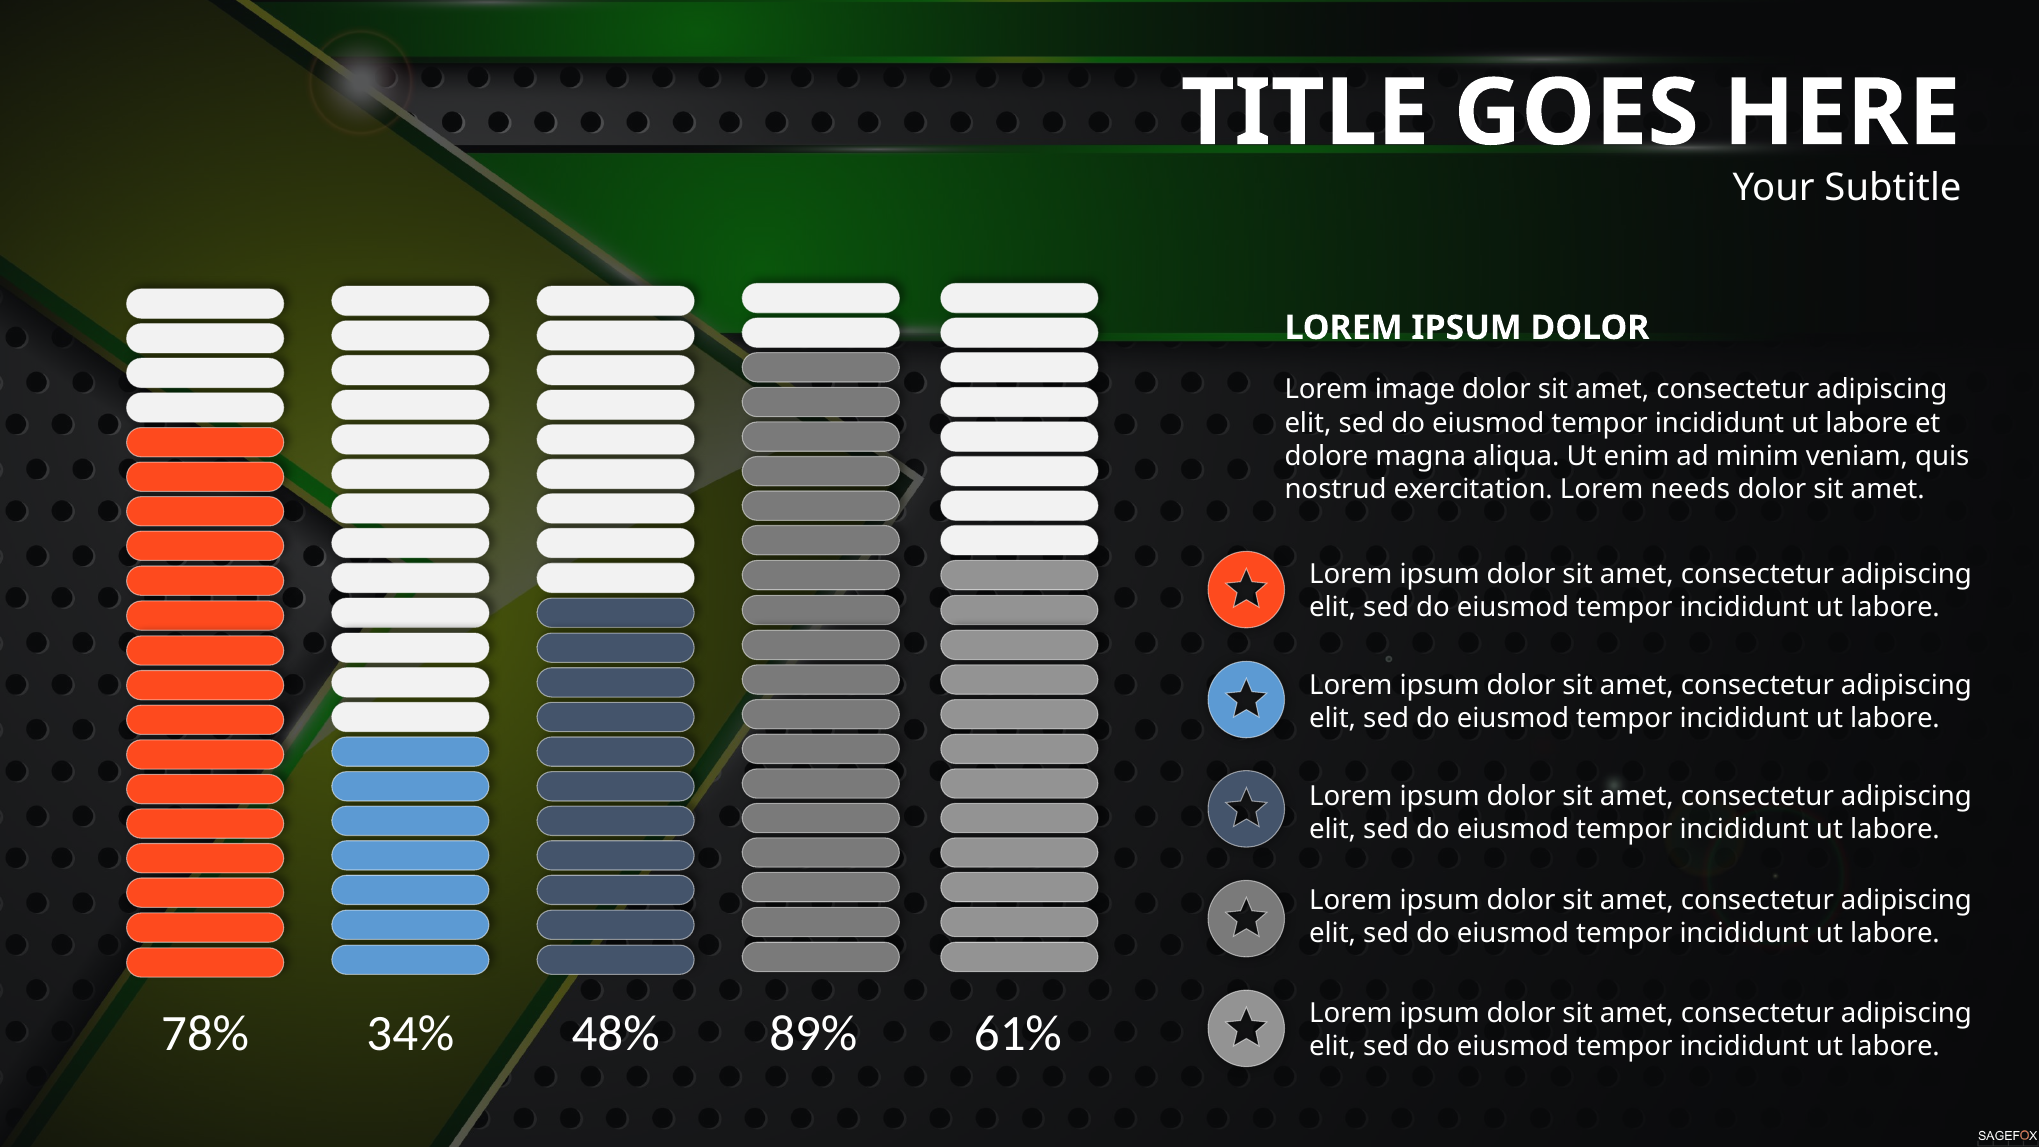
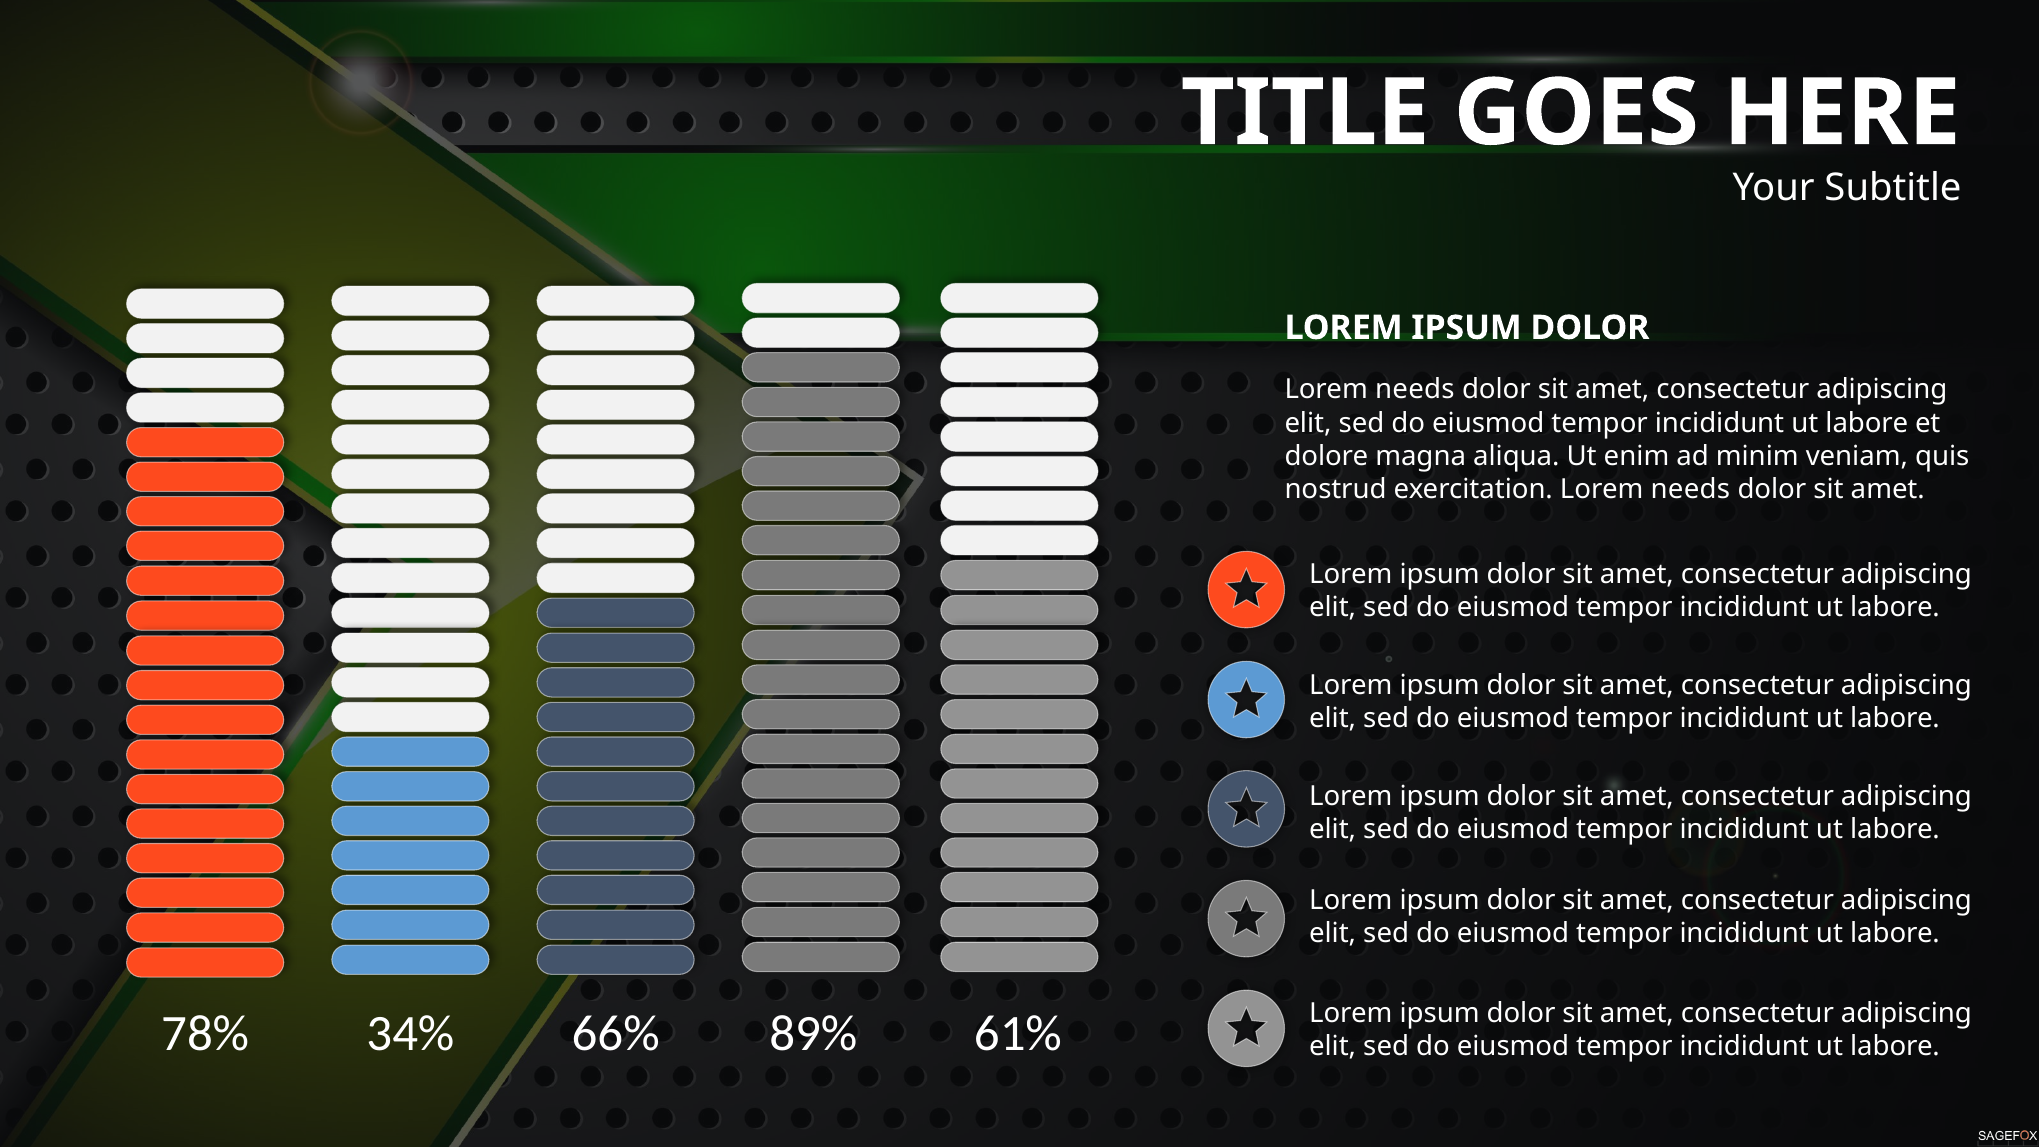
image: image -> needs (1415, 390)
48%: 48% -> 66% (616, 1034)
